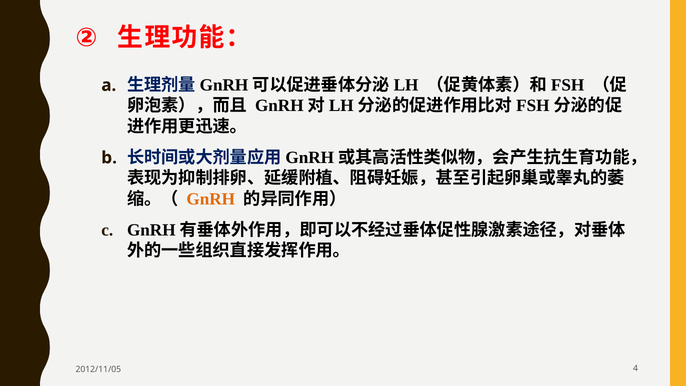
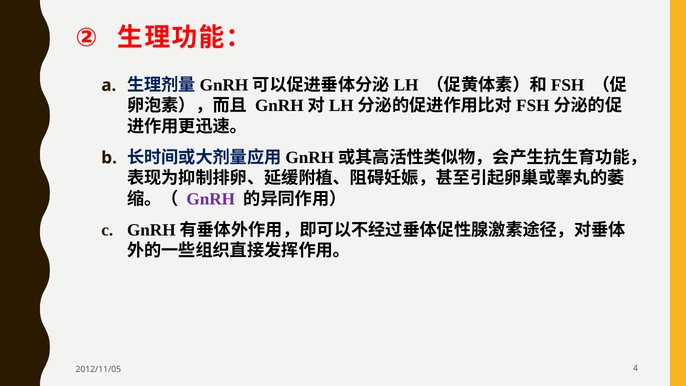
GnRH colour: orange -> purple (211, 199)
